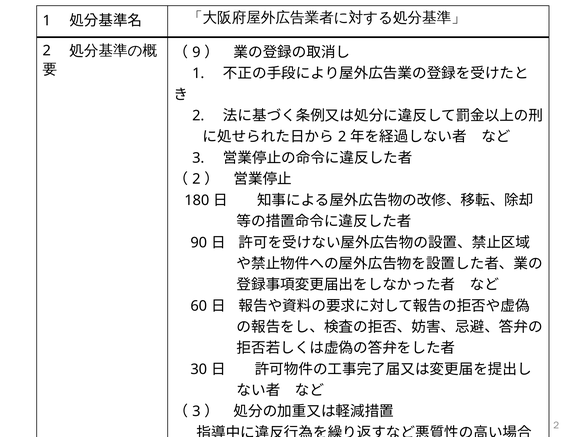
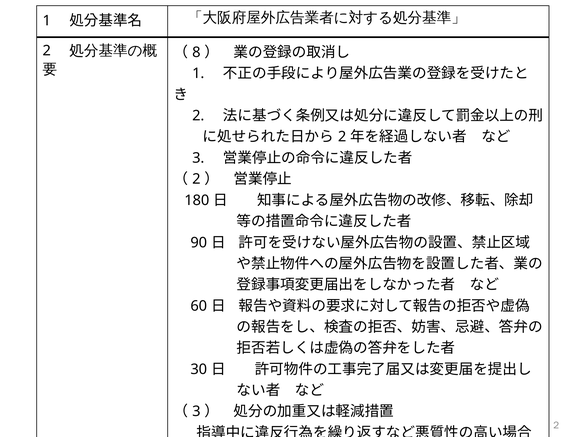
9: 9 -> 8 (196, 52)
